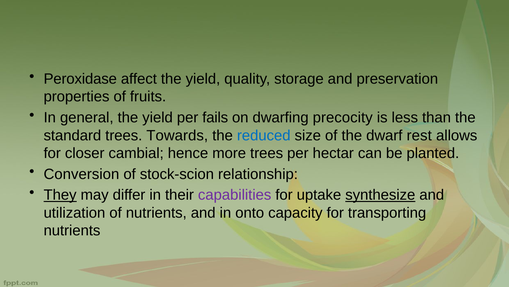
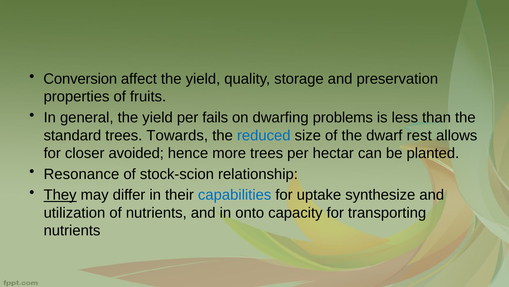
Peroxidase: Peroxidase -> Conversion (80, 79)
precocity: precocity -> problems (343, 117)
cambial: cambial -> avoided (136, 153)
Conversion: Conversion -> Resonance (81, 174)
capabilities colour: purple -> blue (235, 195)
synthesize underline: present -> none (380, 195)
